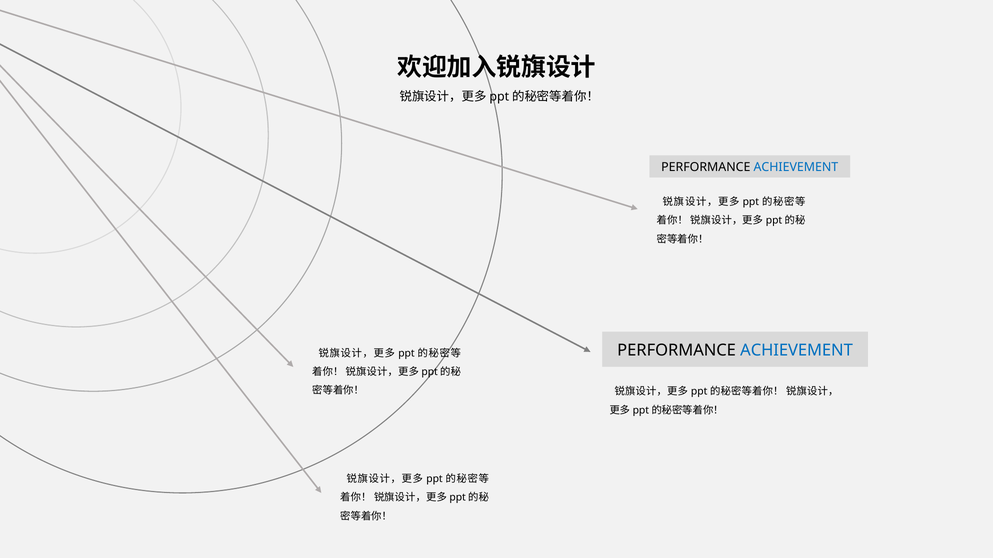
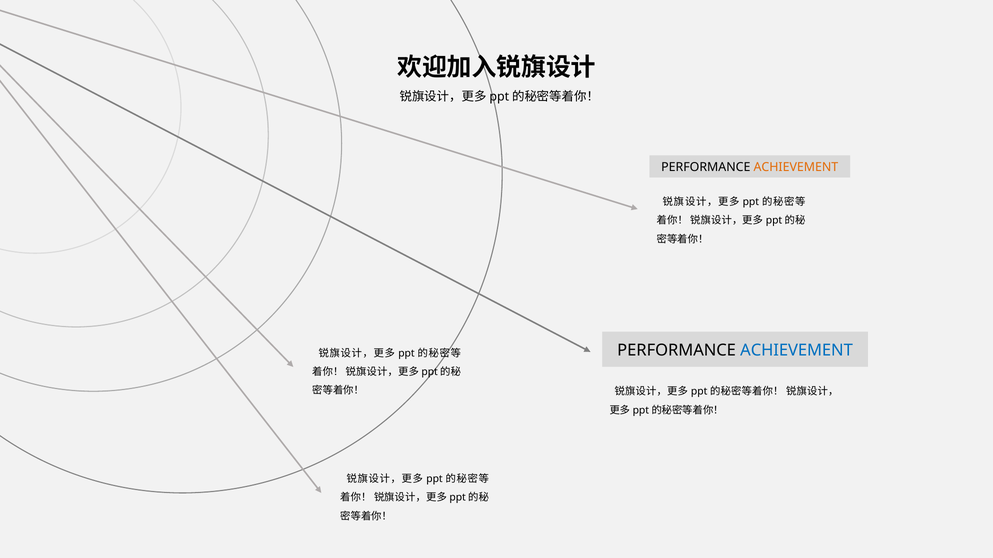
ACHIEVEMENT colour: blue -> orange (796, 167)
